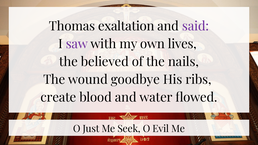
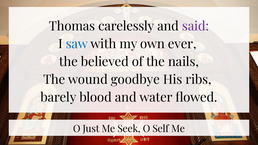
exaltation: exaltation -> carelessly (126, 26)
saw colour: purple -> blue (77, 44)
lives: lives -> ever (182, 44)
create: create -> barely (58, 97)
Evil: Evil -> Self (161, 129)
